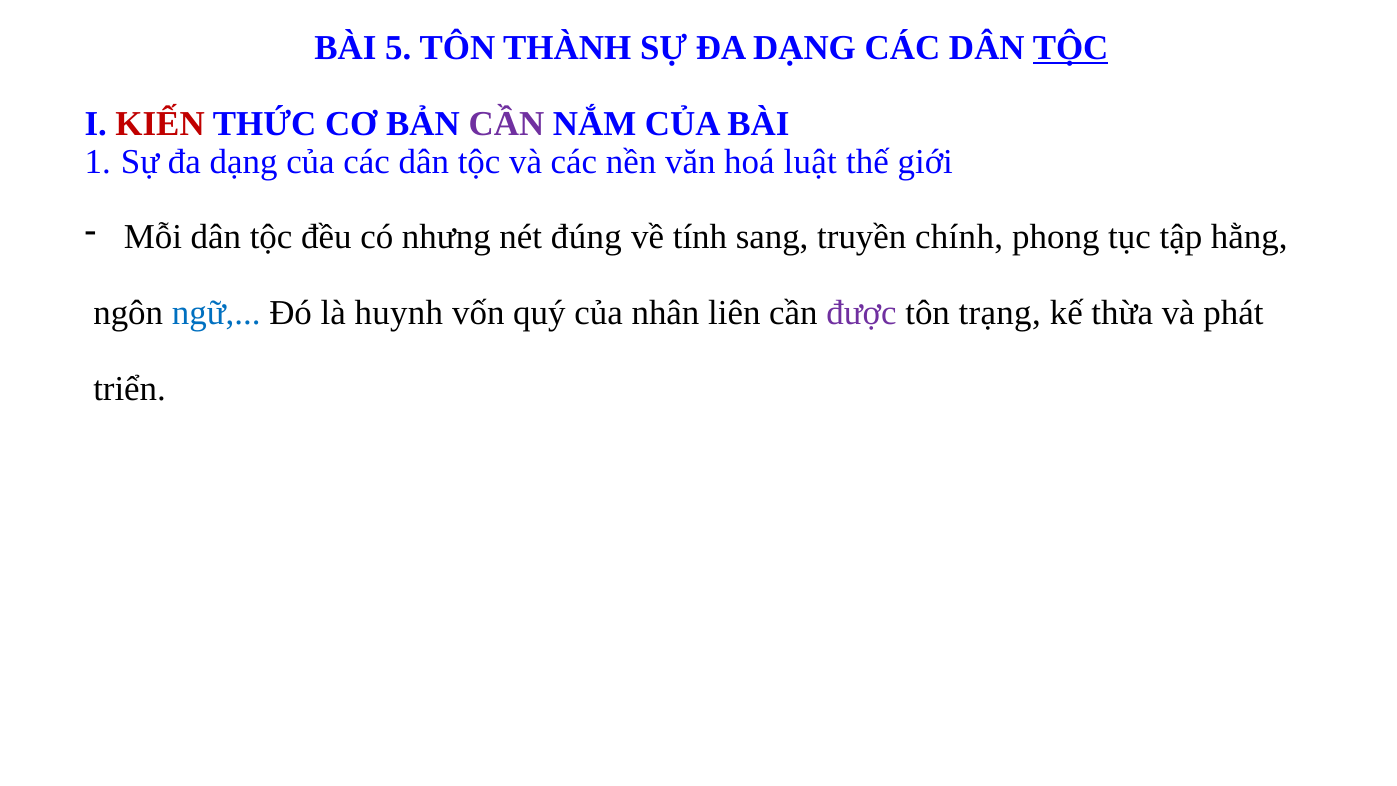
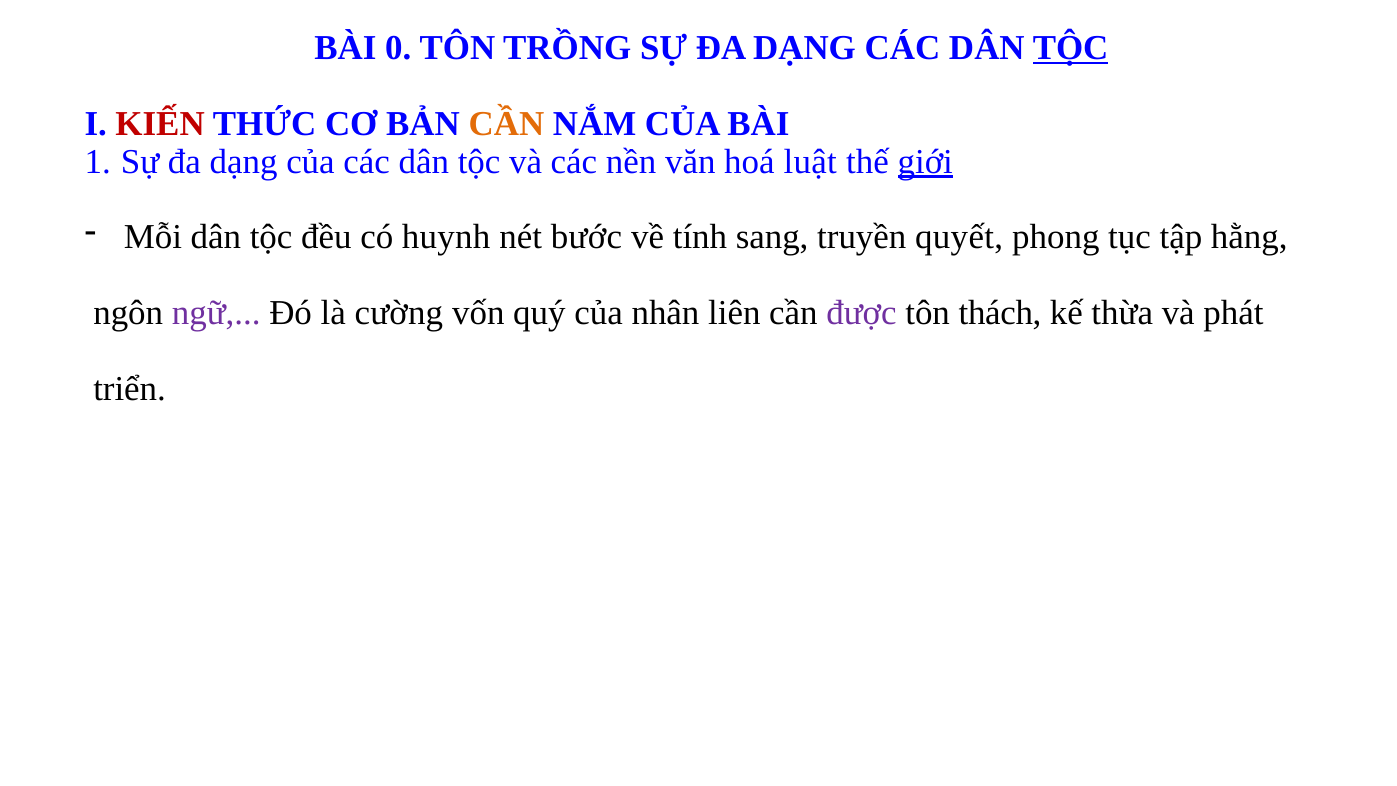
5: 5 -> 0 (398, 48)
THÀNH: THÀNH -> TRỒNG (567, 48)
CẦN colour: purple -> orange (506, 124)
giới underline: none -> present (925, 161)
nhưng: nhưng -> huynh (446, 237)
đúng: đúng -> bước (586, 237)
chính: chính -> quyết (959, 237)
ngữ colour: blue -> purple (216, 313)
huynh: huynh -> cường (399, 313)
trạng: trạng -> thách (1000, 313)
